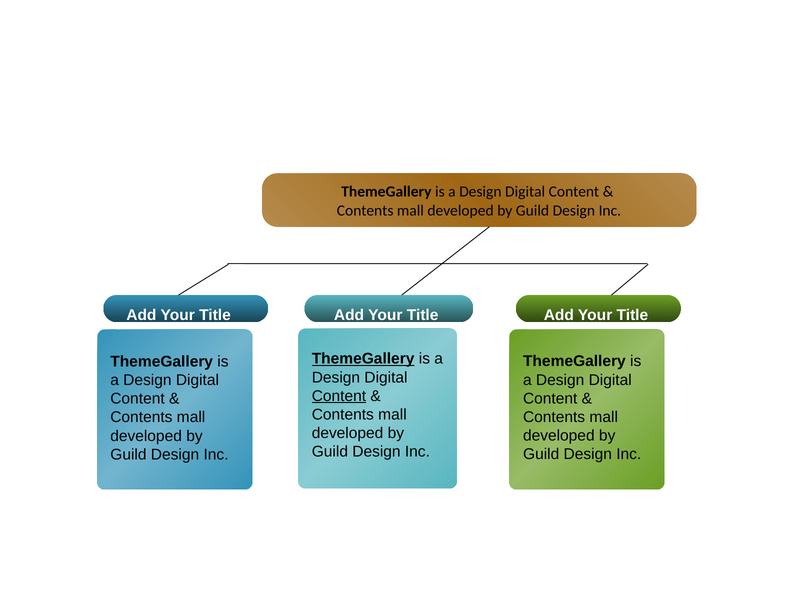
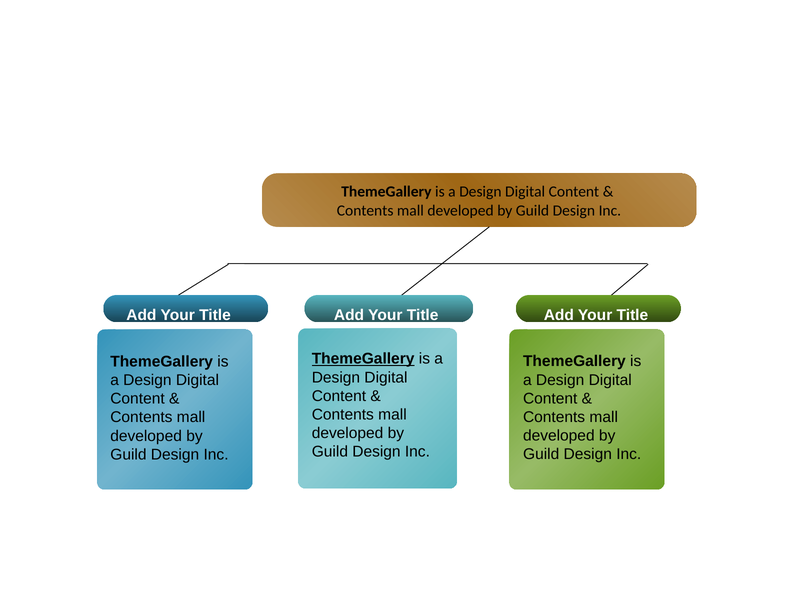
Content underline: present -> none (339, 396)
